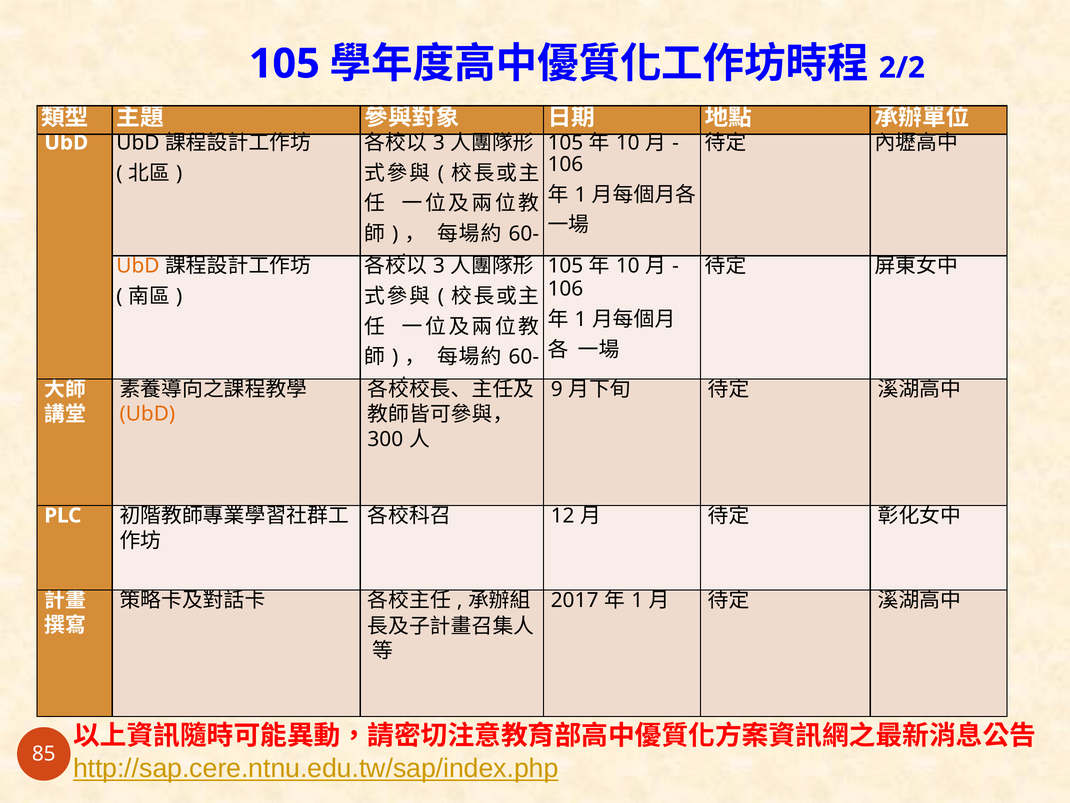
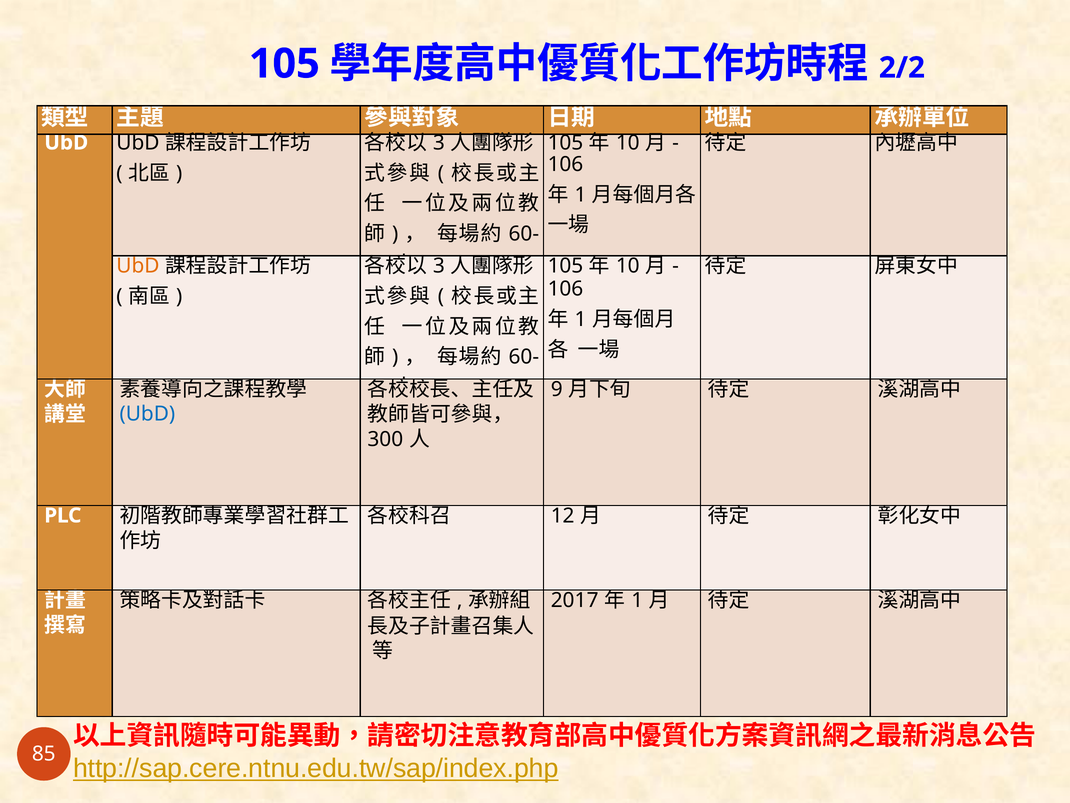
UbD colour: orange -> blue (147, 414)
